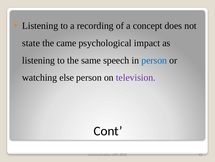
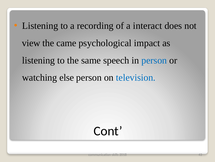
concept: concept -> interact (148, 26)
state: state -> view (31, 43)
television colour: purple -> blue (136, 77)
